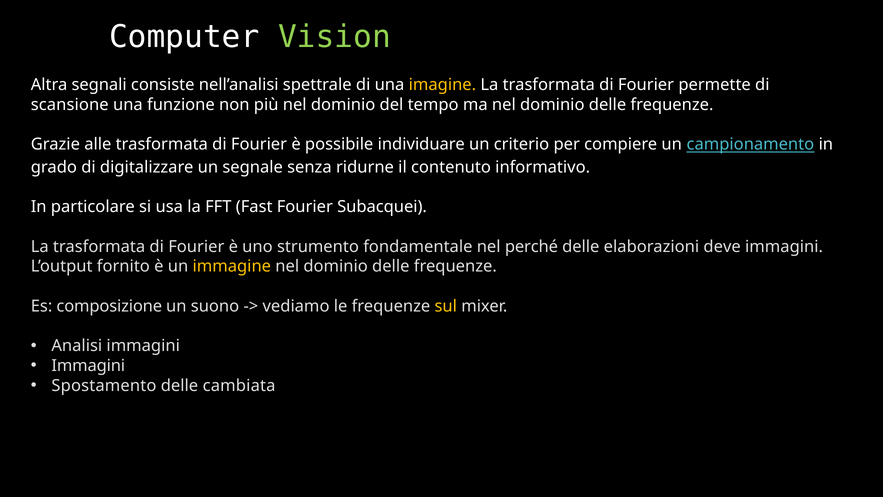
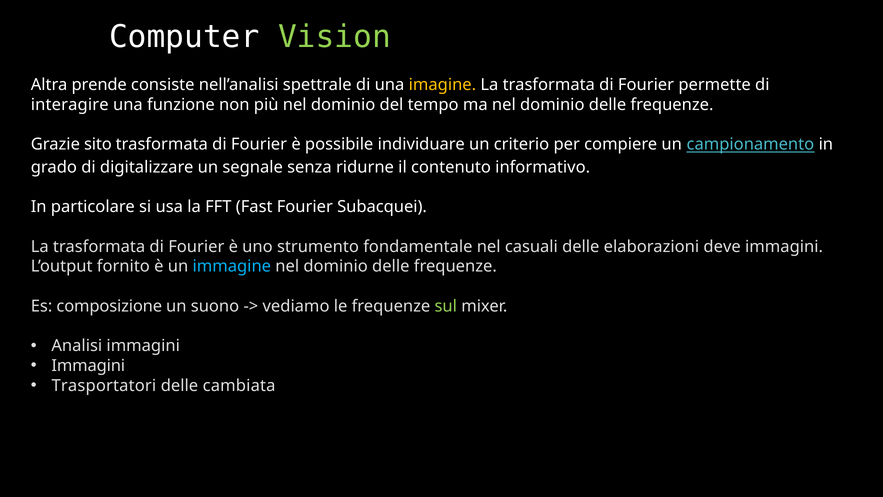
segnali: segnali -> prende (99, 85)
scansione: scansione -> interagire (70, 105)
alle: alle -> sito (98, 144)
perché: perché -> casuali (531, 246)
immagine colour: yellow -> light blue (232, 266)
sul colour: yellow -> light green (446, 306)
Spostamento: Spostamento -> Trasportatori (104, 385)
